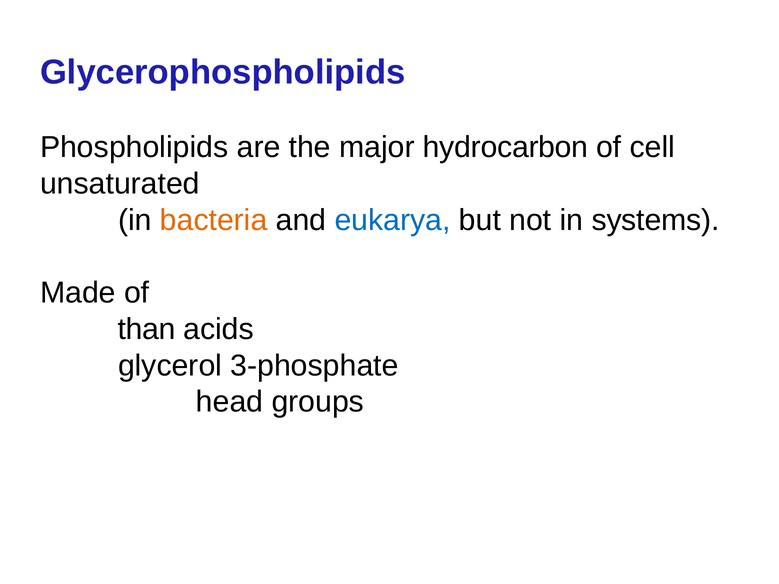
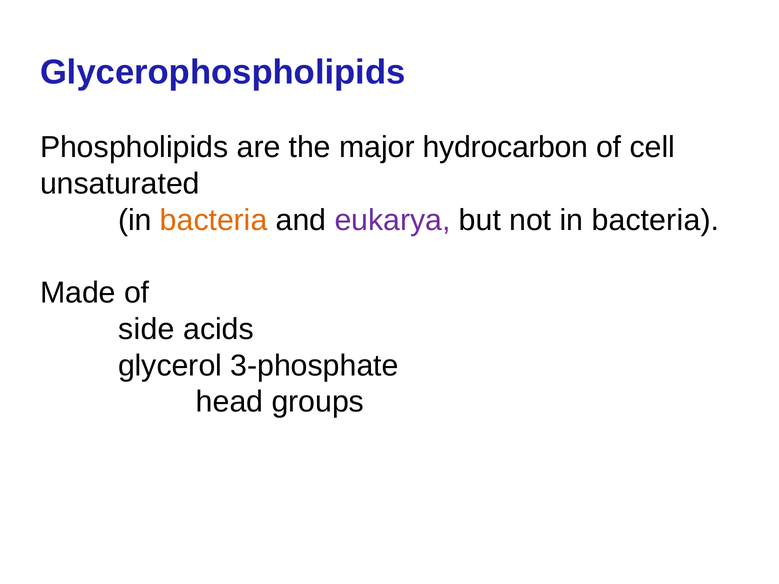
eukarya colour: blue -> purple (393, 220)
not in systems: systems -> bacteria (655, 220)
than: than -> side (146, 329)
